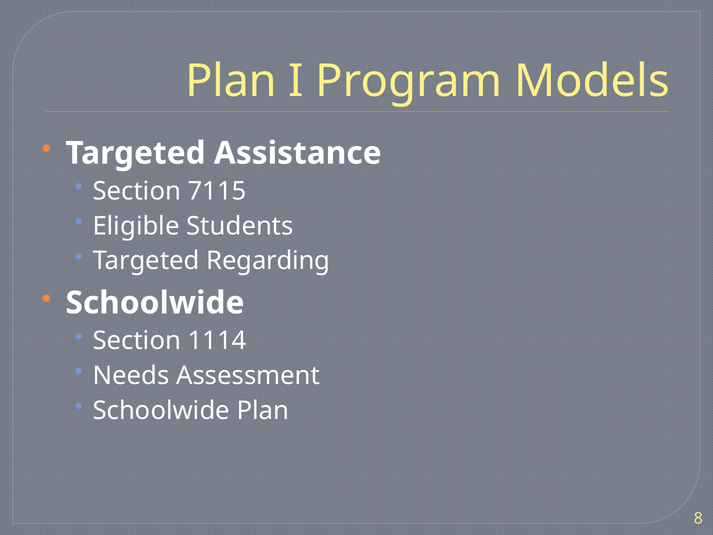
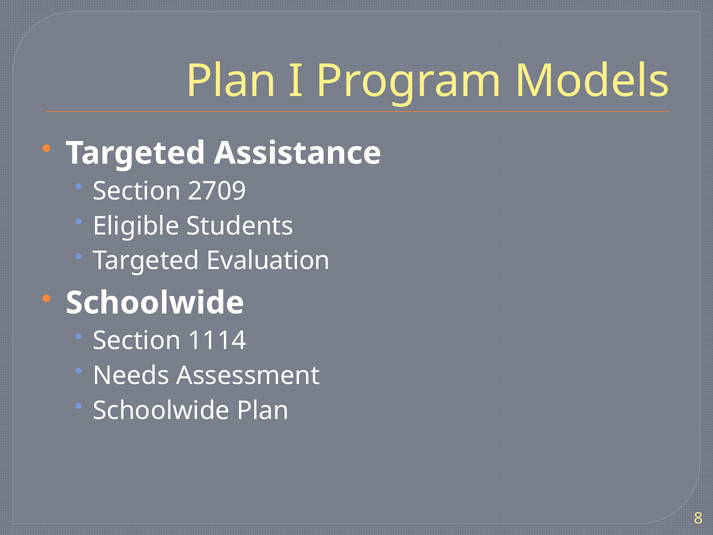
7115: 7115 -> 2709 (217, 191)
Regarding: Regarding -> Evaluation (268, 261)
